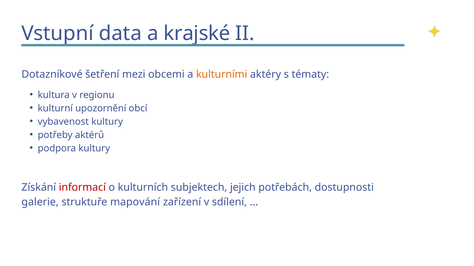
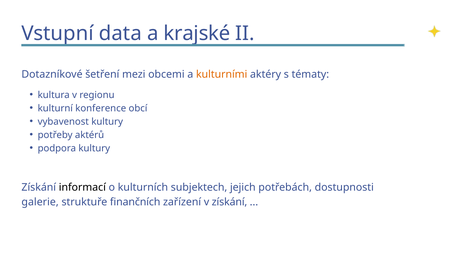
upozornění: upozornění -> konference (101, 109)
informací colour: red -> black (82, 188)
mapování: mapování -> finančních (135, 203)
v sdílení: sdílení -> získání (229, 203)
